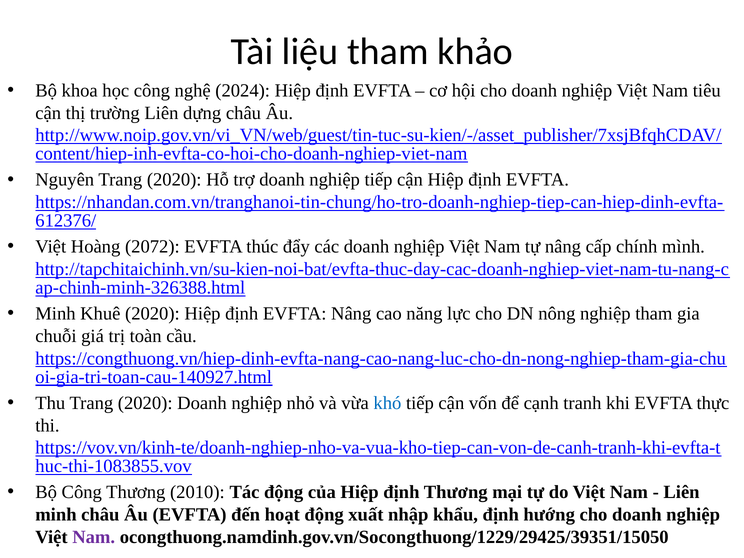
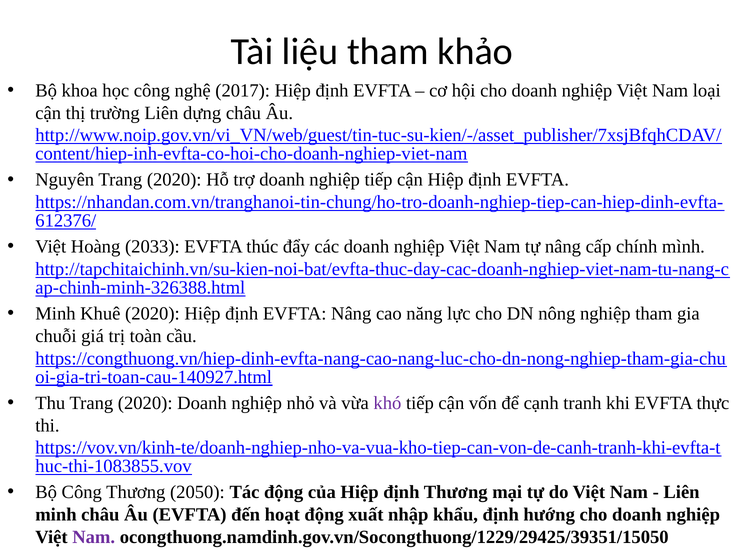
2024: 2024 -> 2017 (243, 91)
tiêu: tiêu -> loại (707, 91)
2072: 2072 -> 2033 (152, 247)
khó colour: blue -> purple (387, 403)
2010: 2010 -> 2050 (197, 492)
